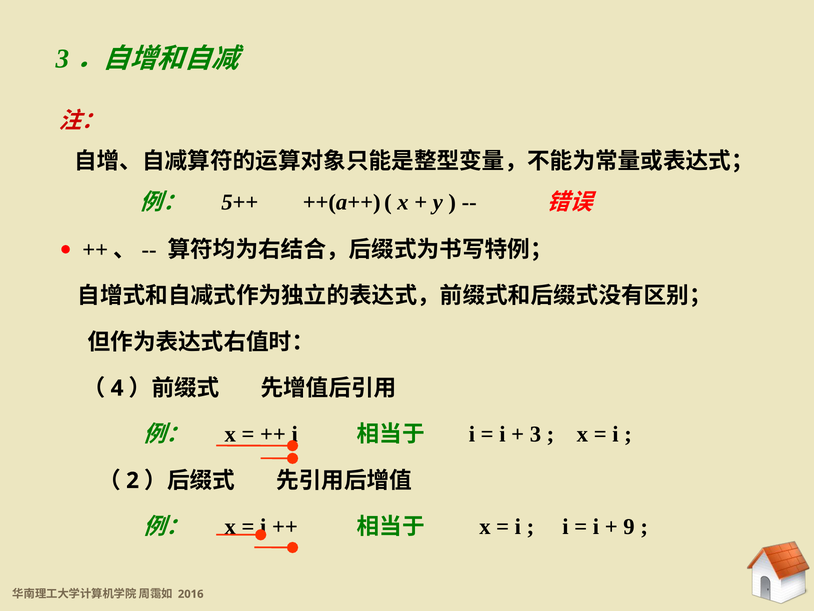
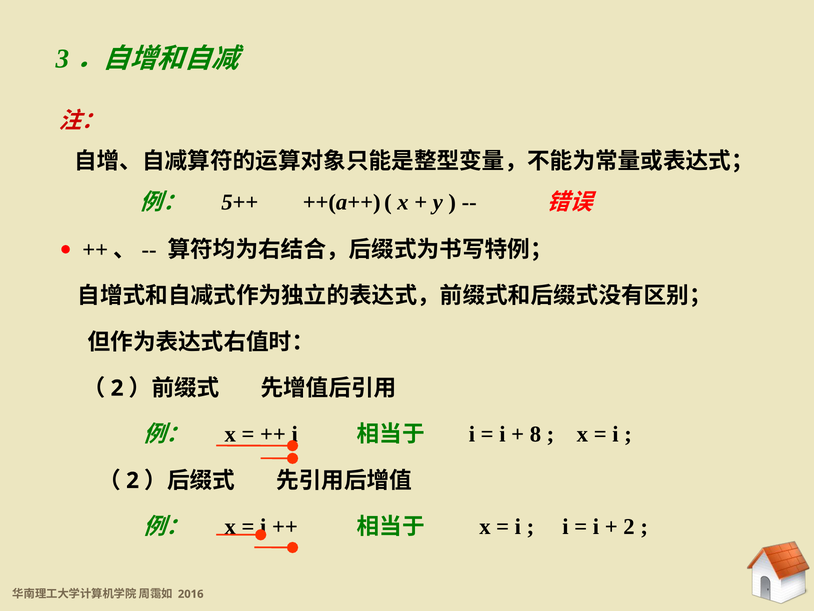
4: 4 -> 2 (117, 388)
3: 3 -> 8 (535, 434)
9: 9 -> 2 (629, 526)
